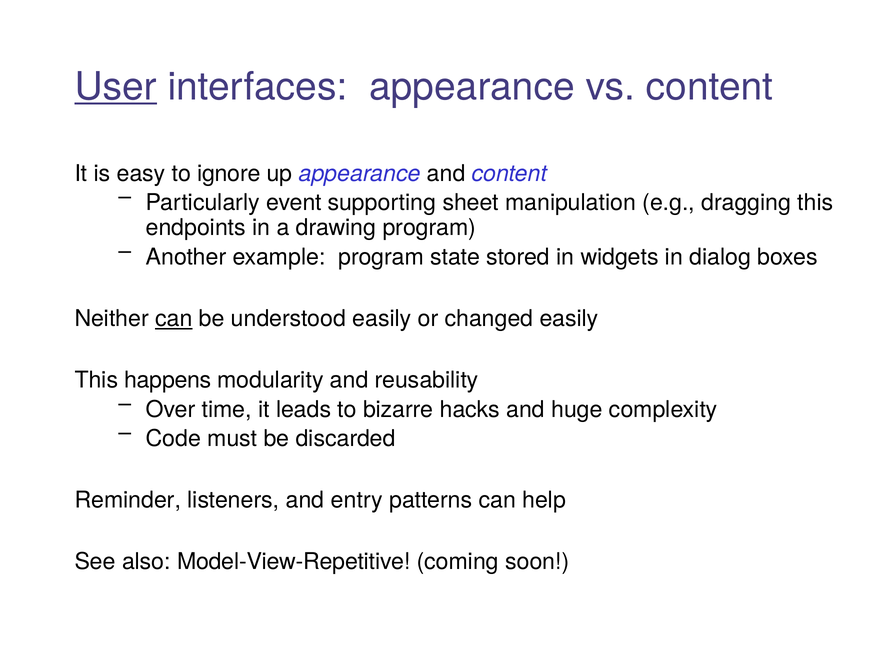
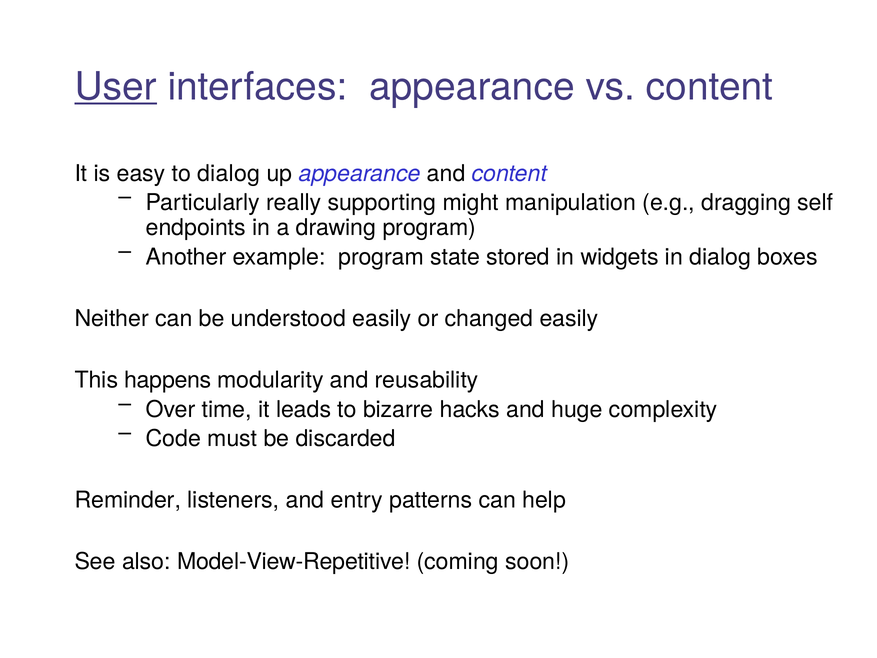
to ignore: ignore -> dialog (229, 173)
event: event -> really (294, 203)
sheet: sheet -> might (471, 203)
dragging this: this -> self (815, 203)
can underline: present -> none (174, 319)
